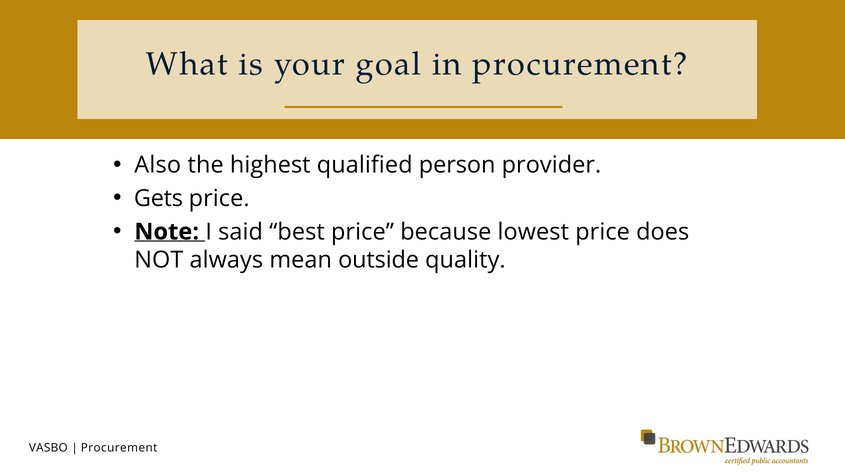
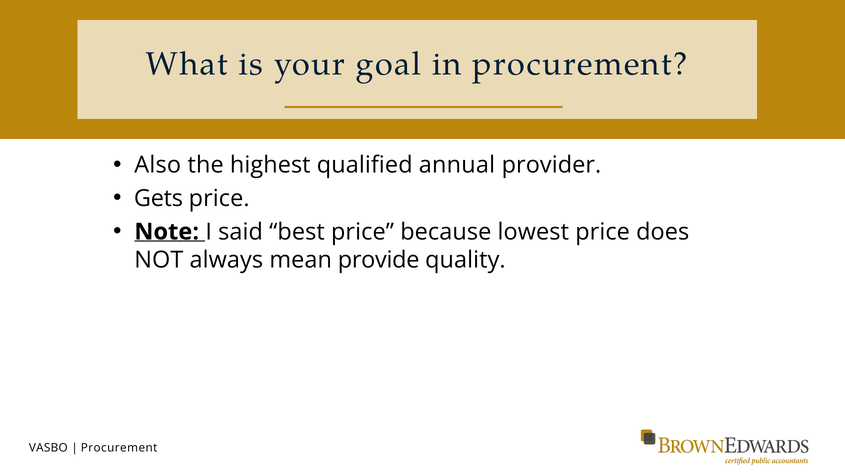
person: person -> annual (457, 165)
outside: outside -> provide (379, 260)
